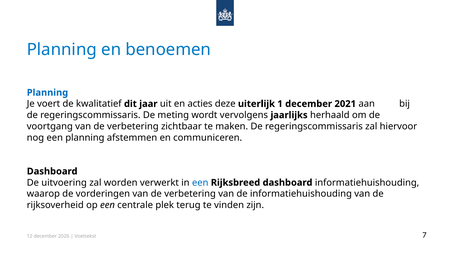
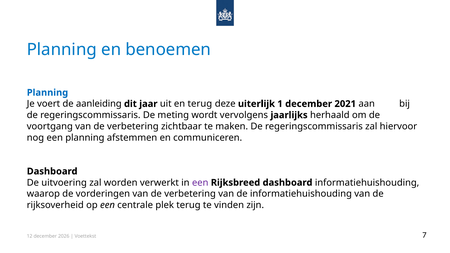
kwalitatief: kwalitatief -> aanleiding (99, 104)
en acties: acties -> terug (200, 104)
een colour: blue -> purple (200, 183)
